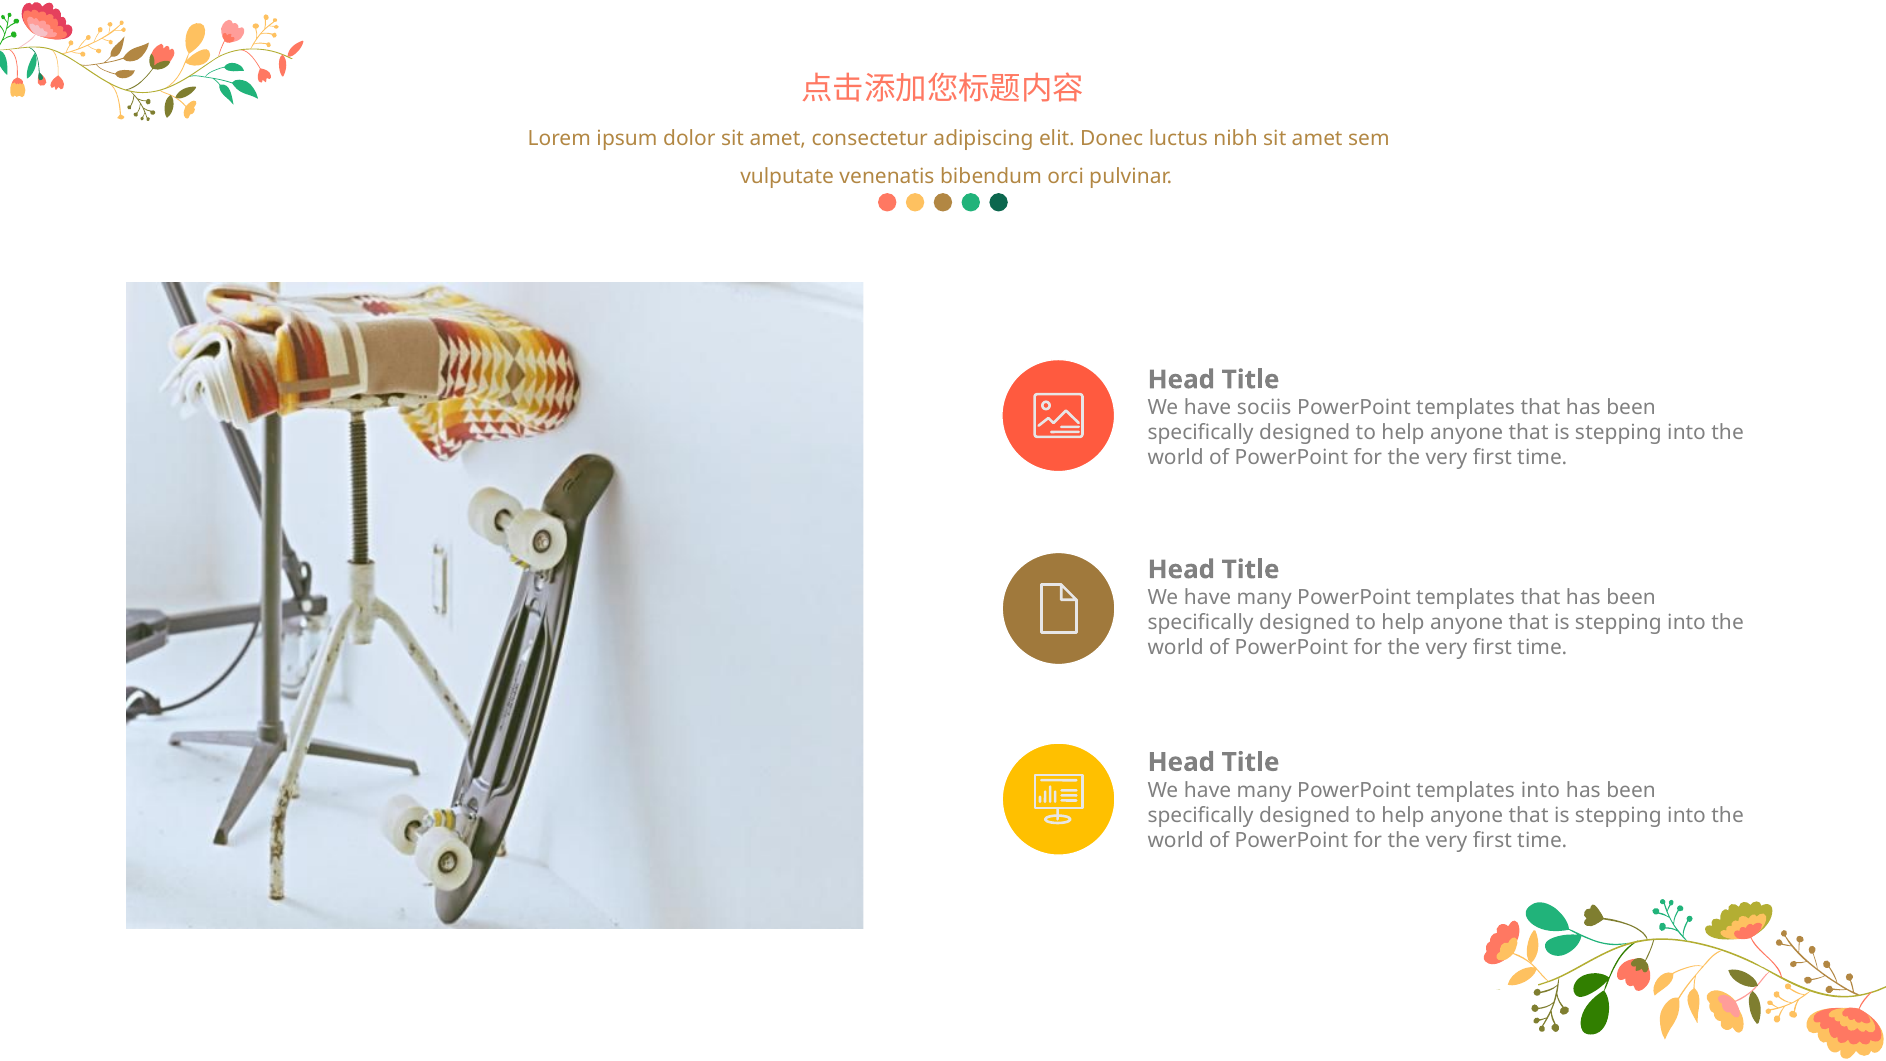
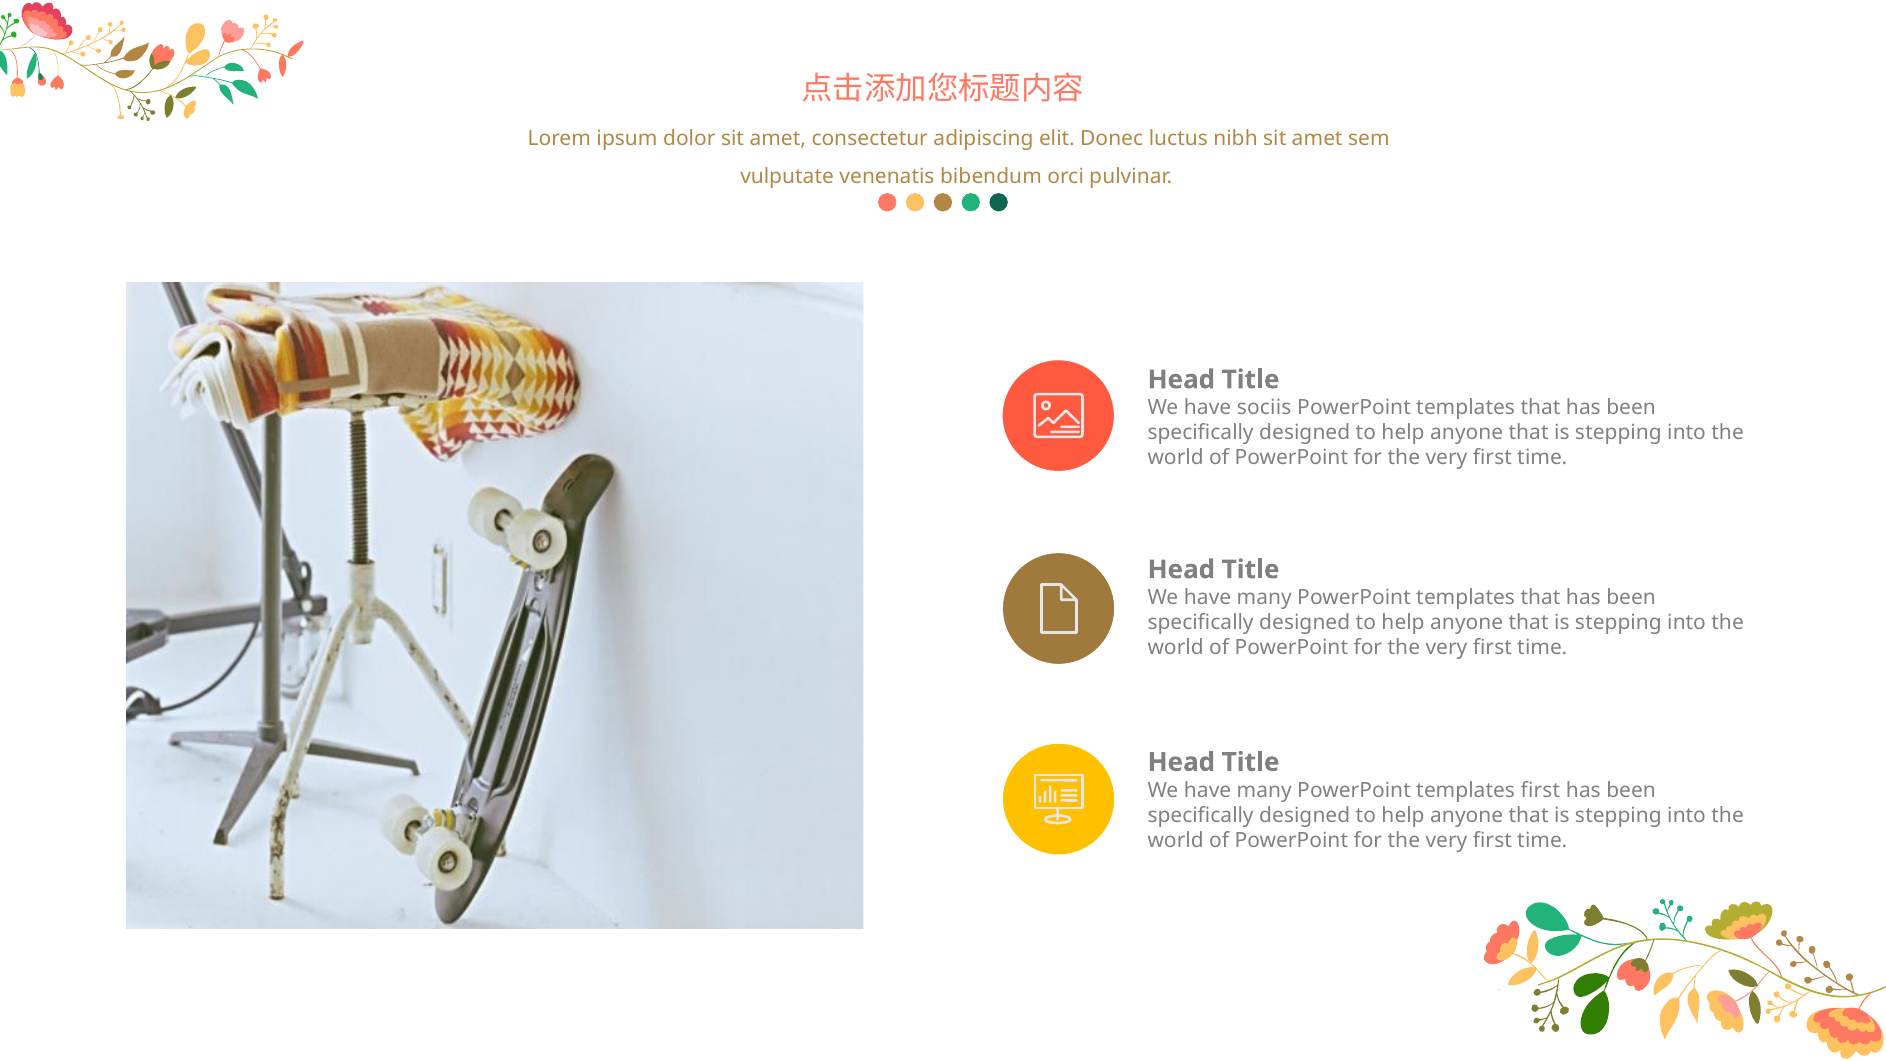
templates into: into -> first (1540, 790)
